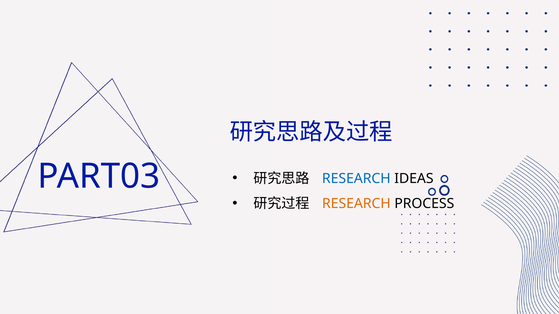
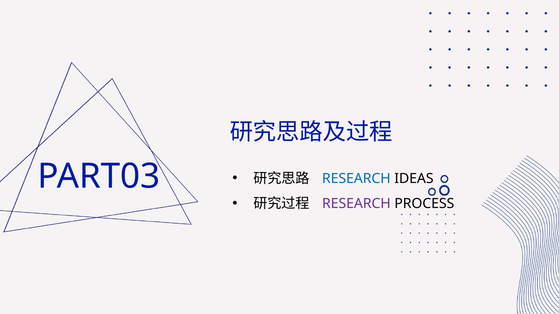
RESEARCH colour: orange -> purple (356, 204)
